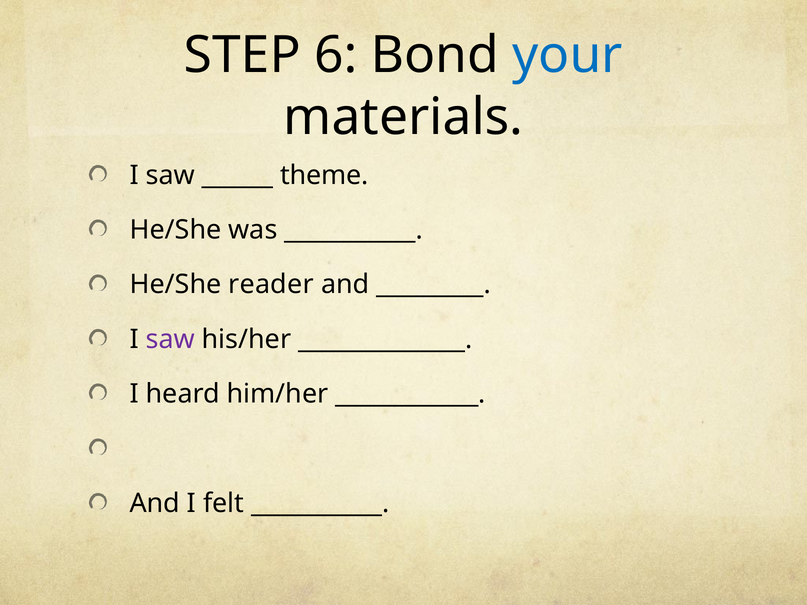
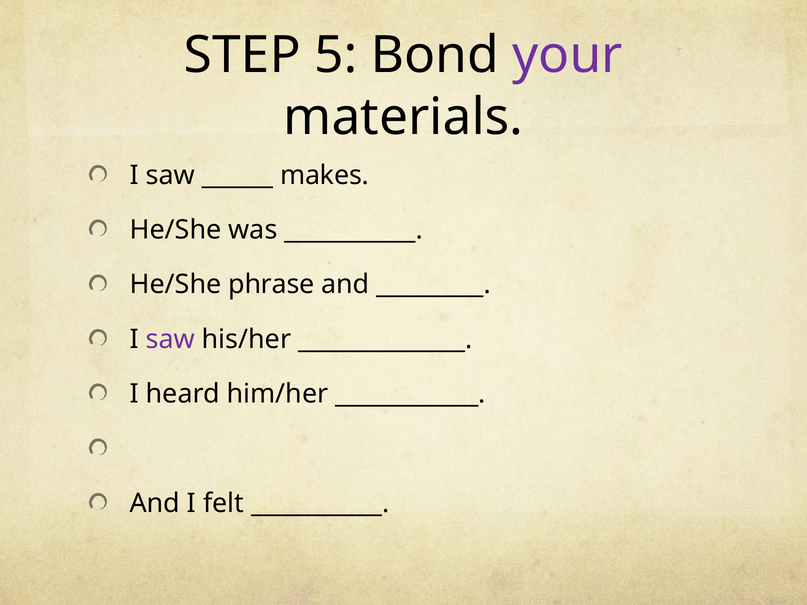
6: 6 -> 5 (336, 55)
your colour: blue -> purple (567, 55)
theme: theme -> makes (325, 175)
reader: reader -> phrase (271, 285)
